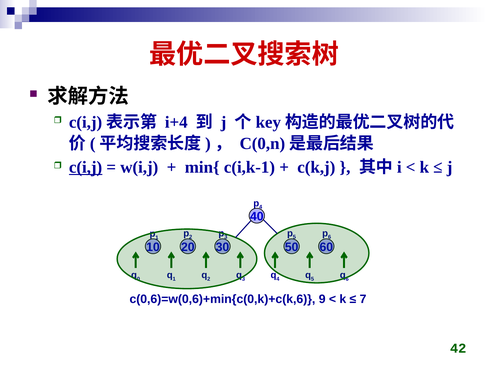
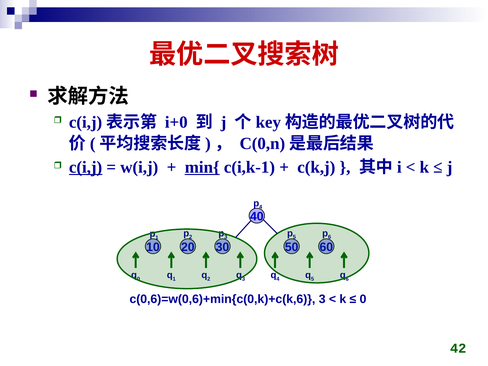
i+4: i+4 -> i+0 (176, 122)
min{ underline: none -> present (202, 167)
c(0,6)=w(0,6)+min{c(0,k)+c(k,6 9: 9 -> 3 (322, 299)
7: 7 -> 0 (363, 299)
